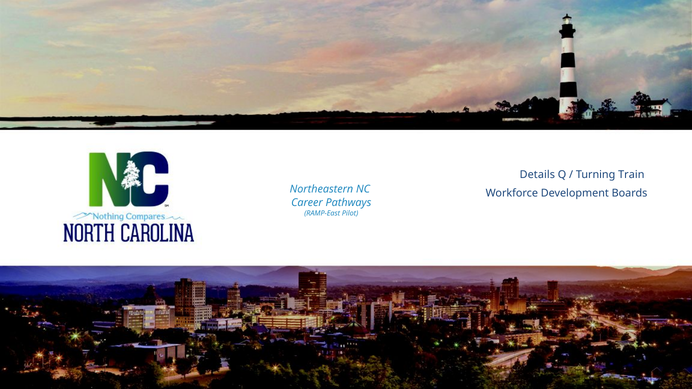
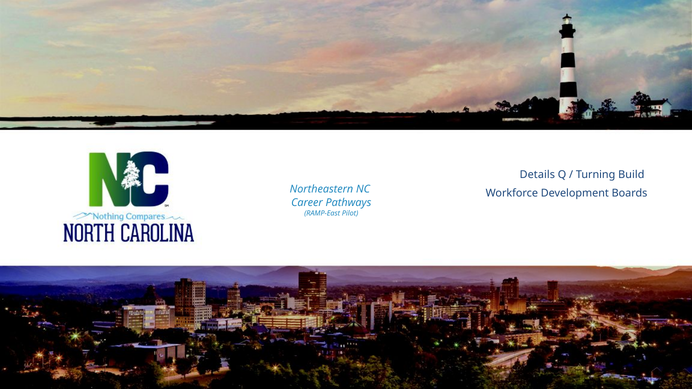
Train: Train -> Build (631, 175)
